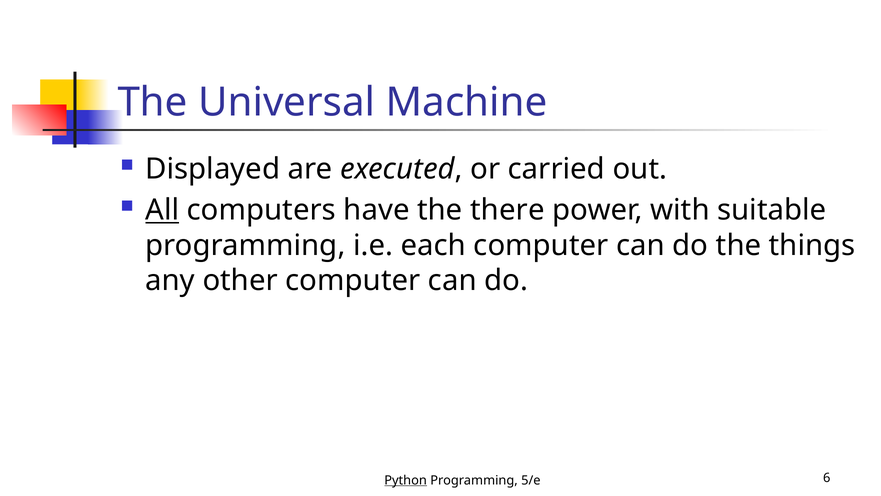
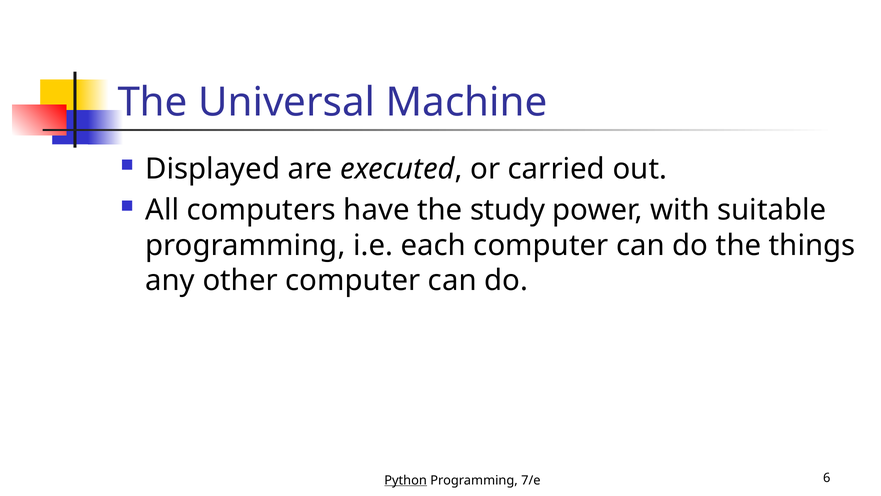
All underline: present -> none (162, 210)
there: there -> study (508, 210)
5/e: 5/e -> 7/e (531, 480)
